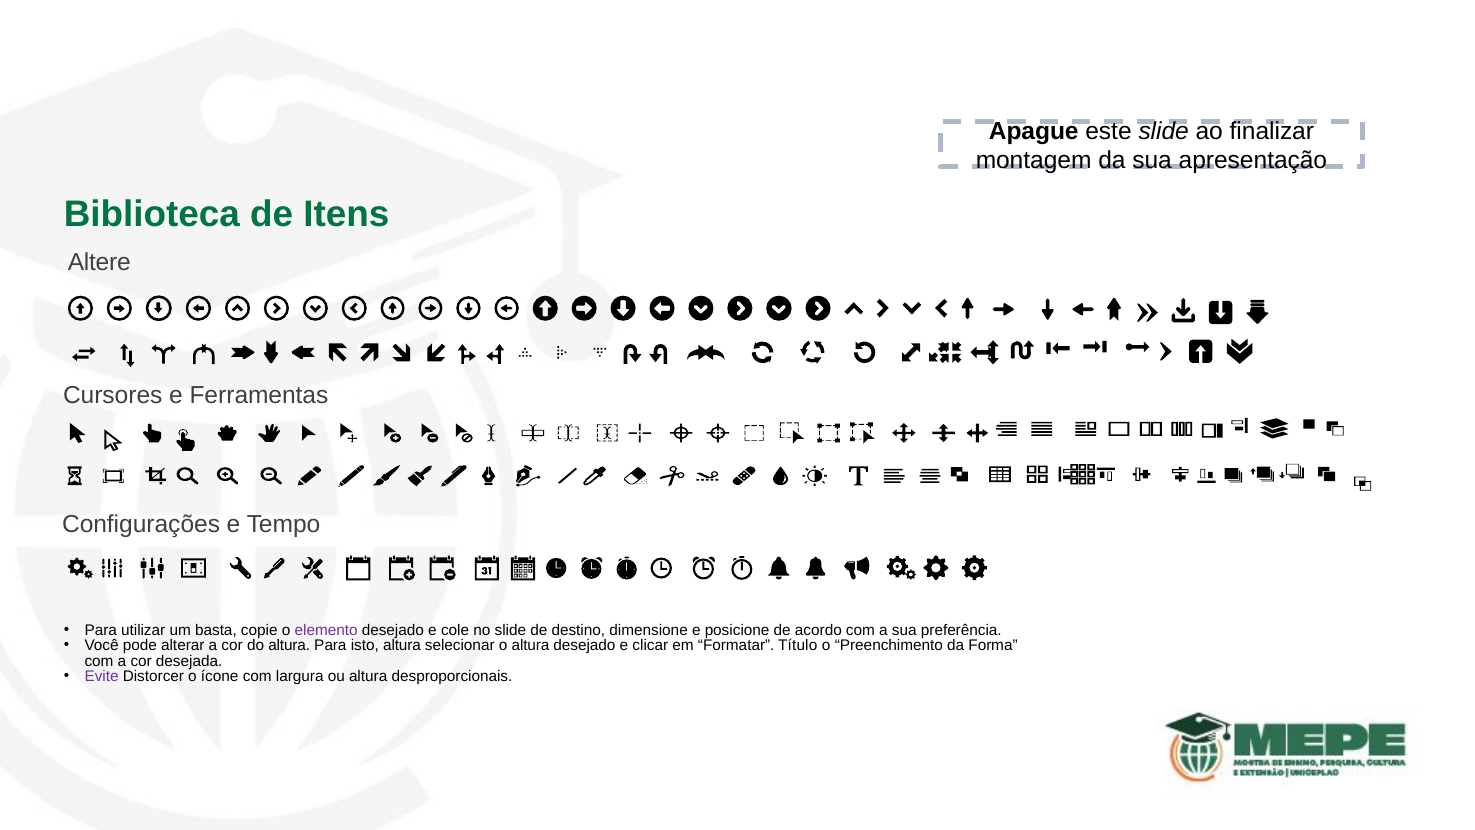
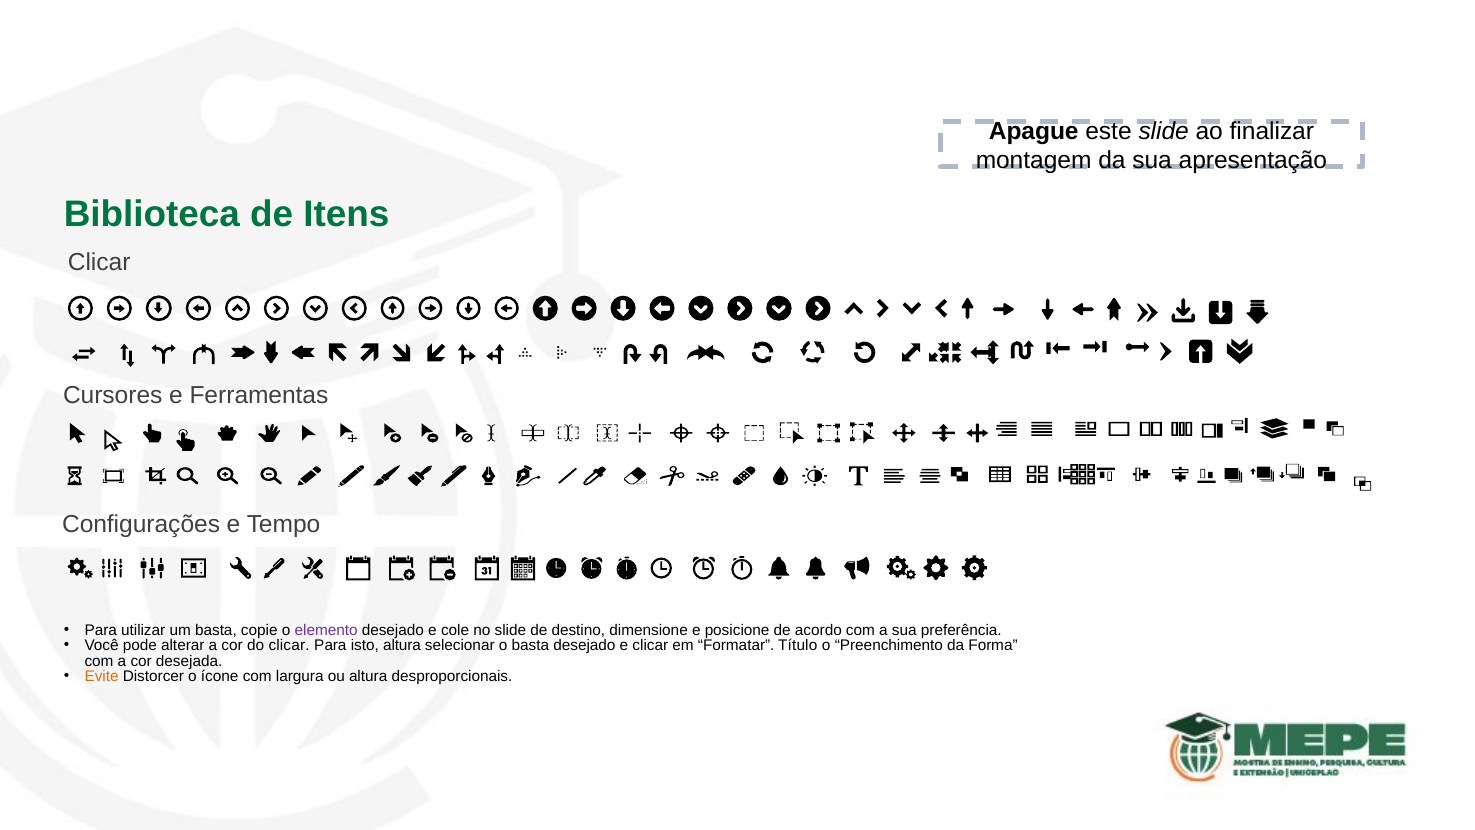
Altere: Altere -> Clicar (99, 262)
do altura: altura -> clicar (289, 645)
o altura: altura -> basta (530, 645)
Evite colour: purple -> orange (102, 676)
